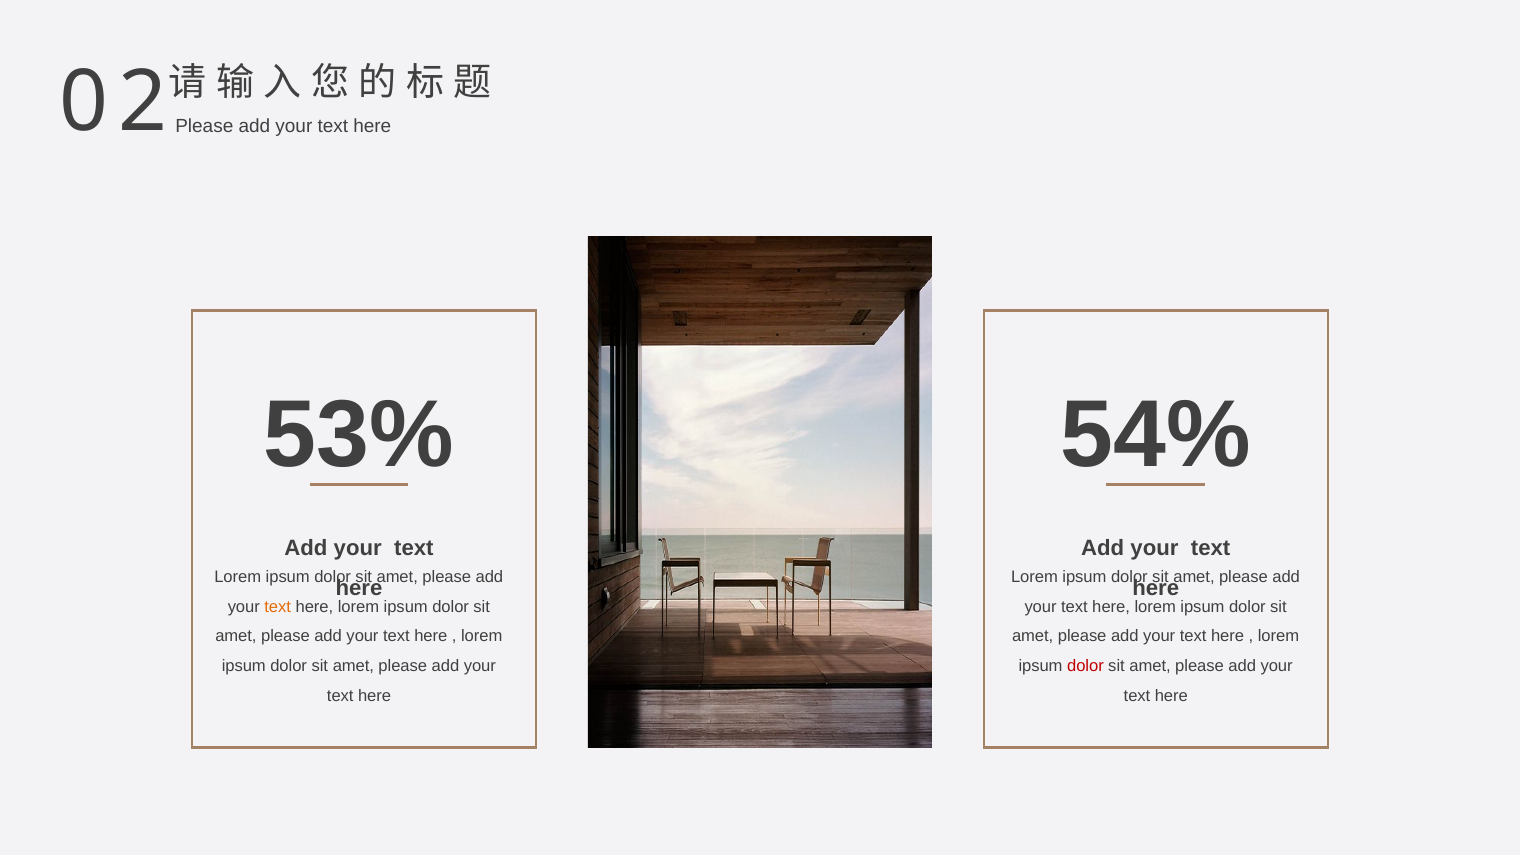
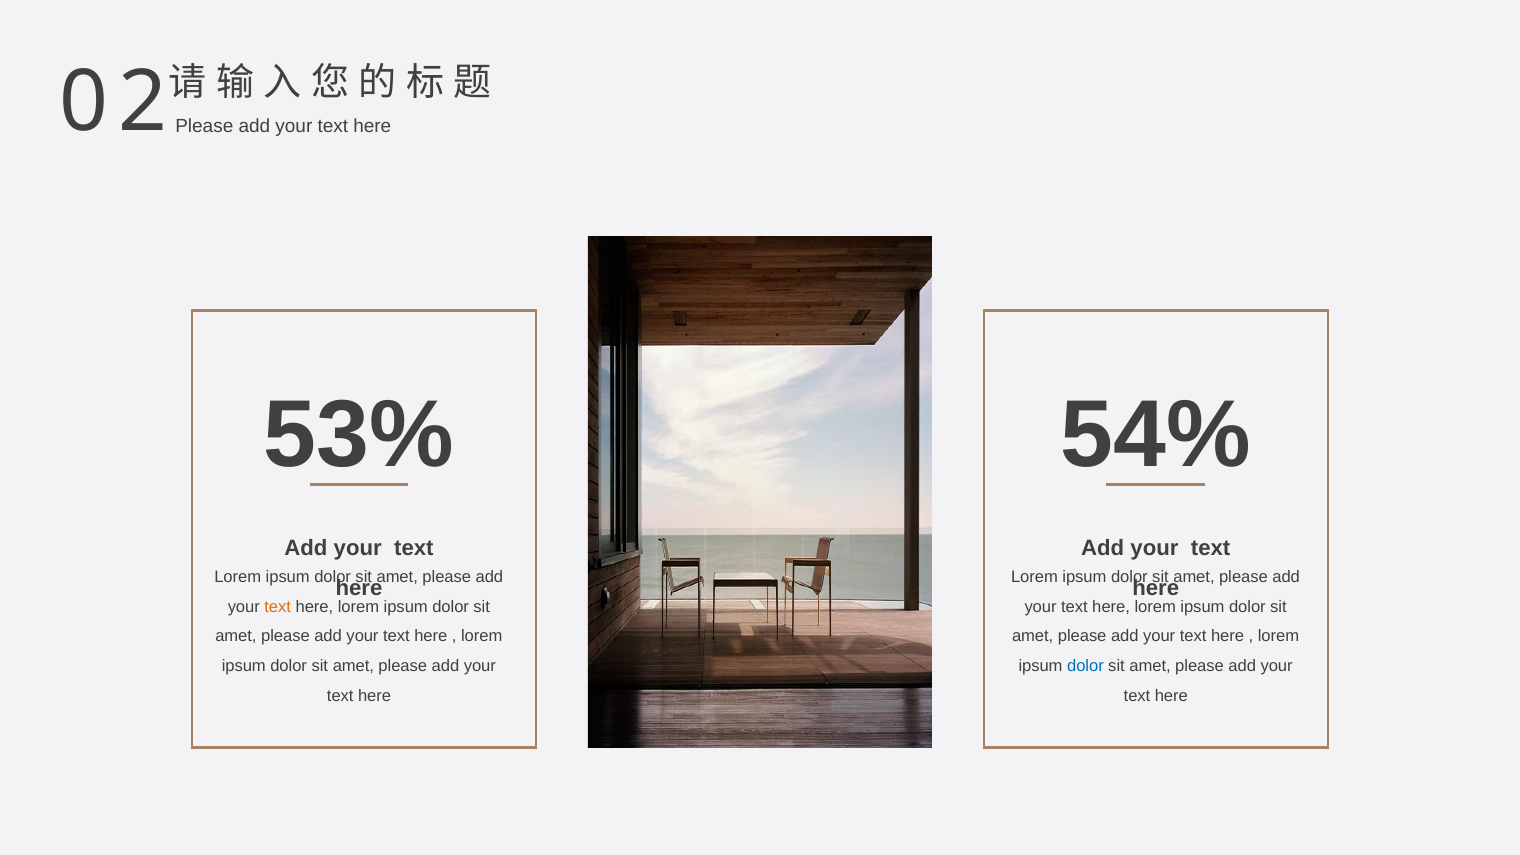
dolor colour: red -> blue (1085, 666)
